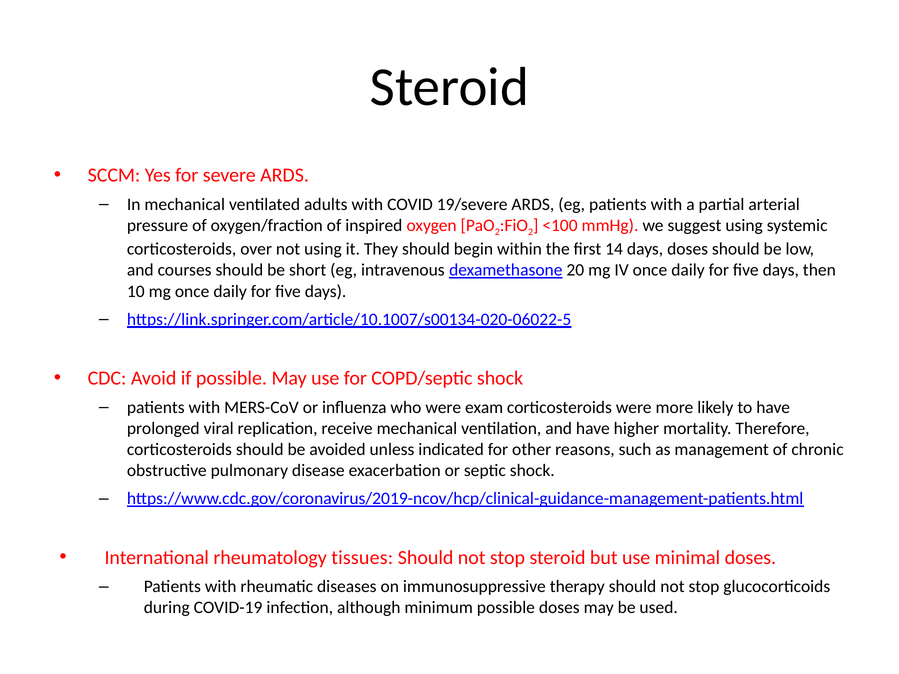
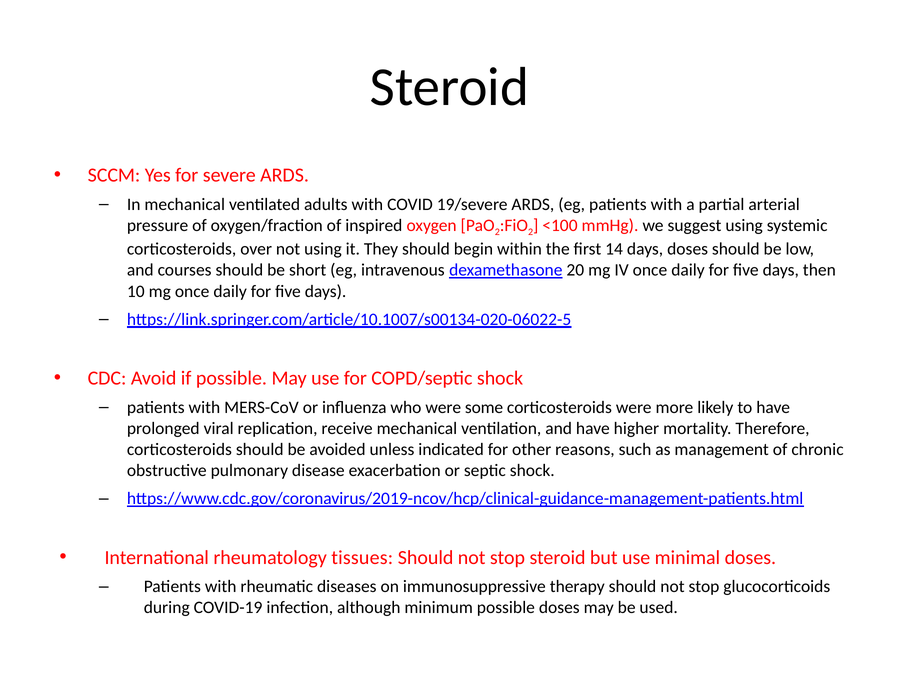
exam: exam -> some (484, 408)
